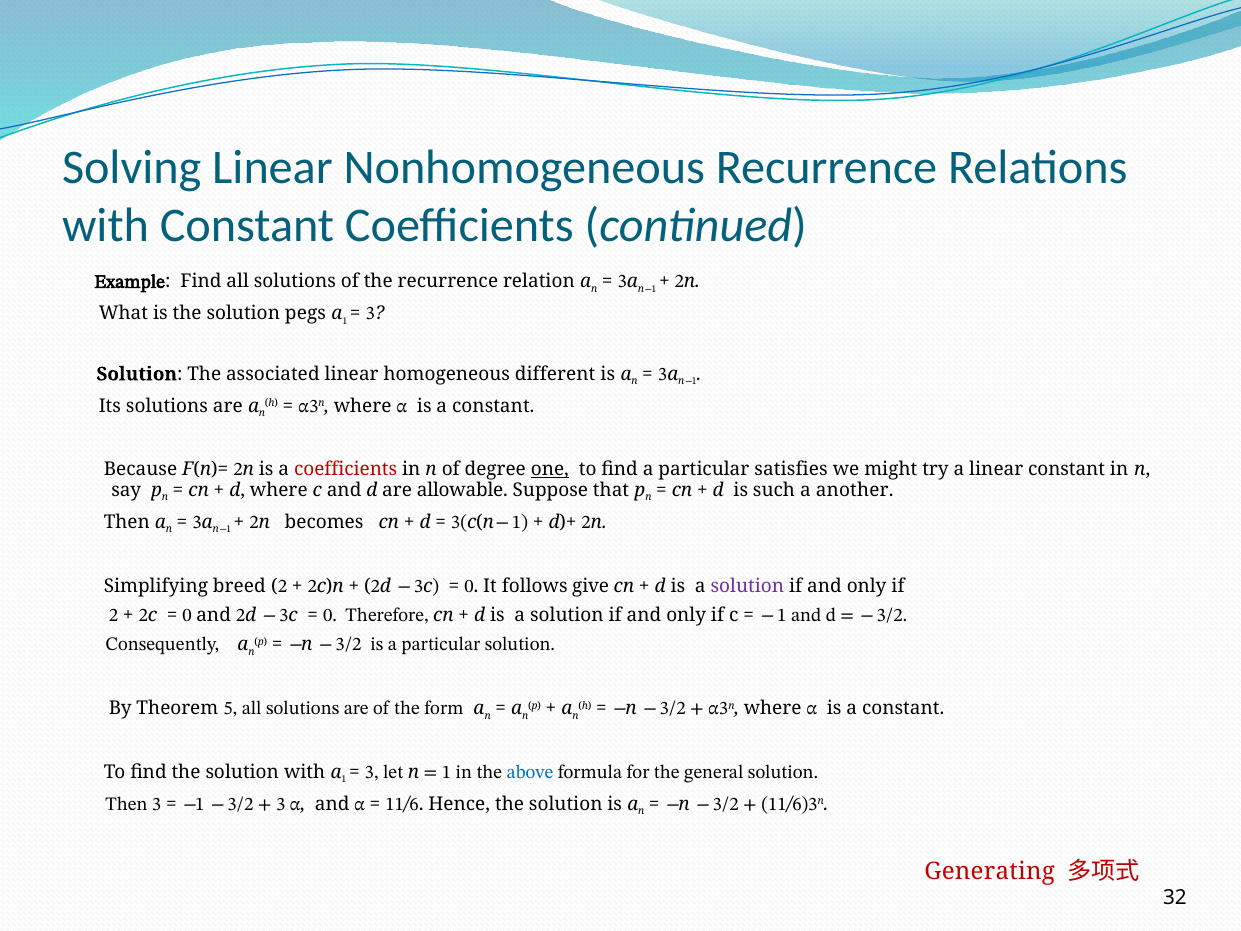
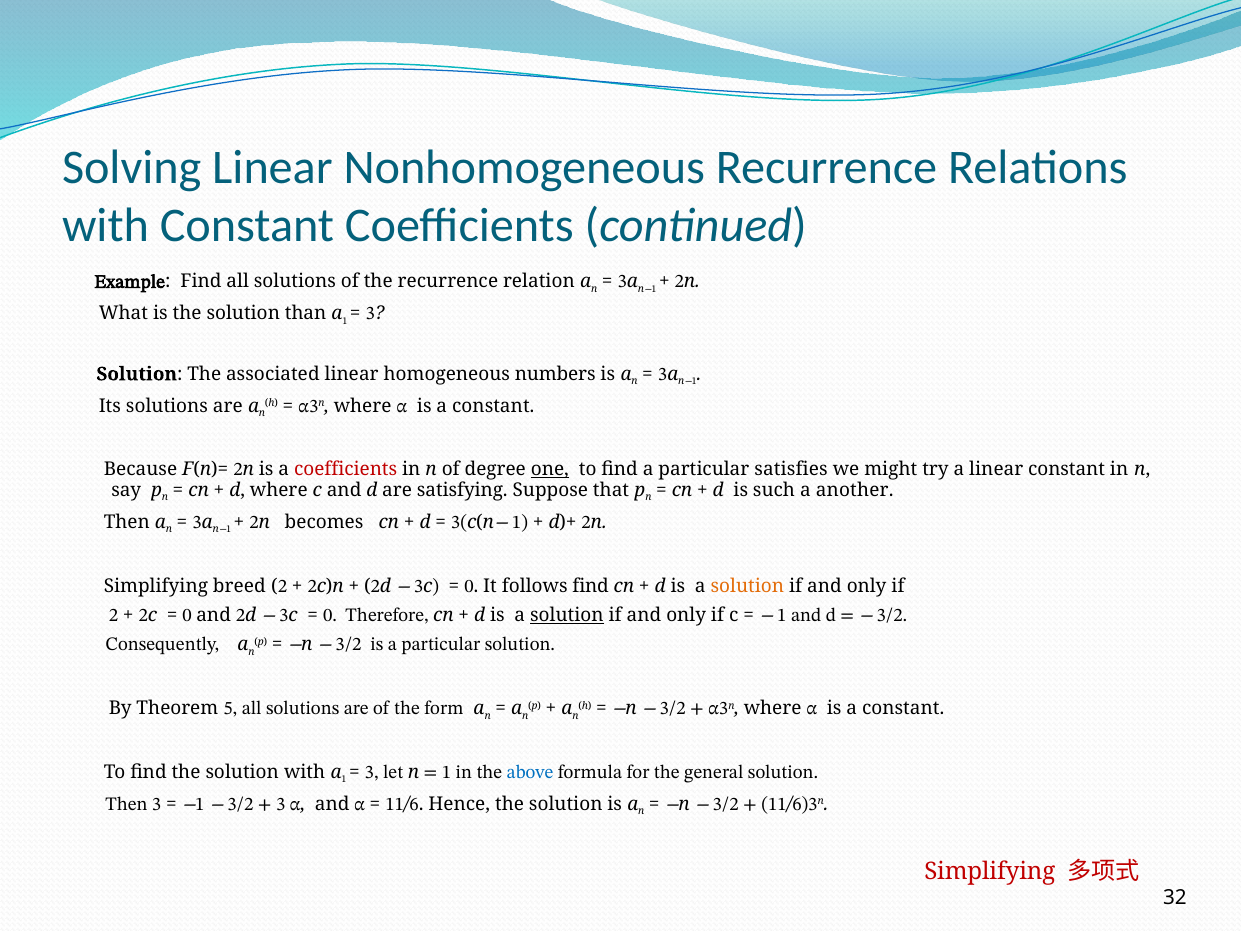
pegs: pegs -> than (306, 313)
different: different -> numbers (555, 374)
allowable: allowable -> satisfying (462, 490)
follows give: give -> find (591, 586)
solution colour: purple -> orange (747, 586)
solution underline: none -> present (567, 615)
Generating: Generating -> Simplifying (990, 872)
